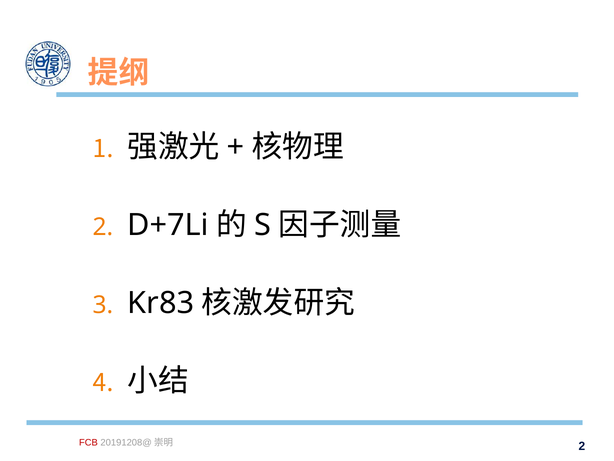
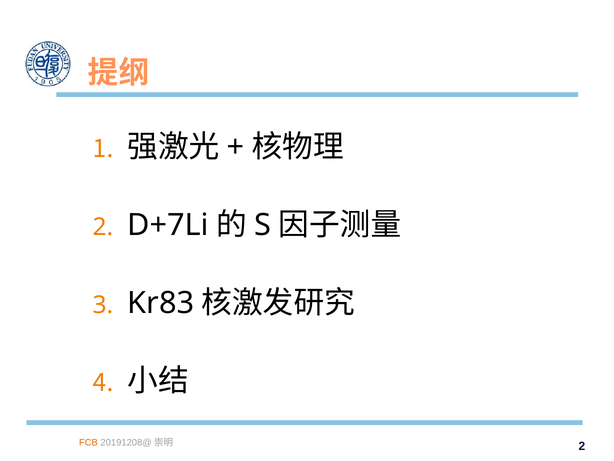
FCB colour: red -> orange (88, 442)
